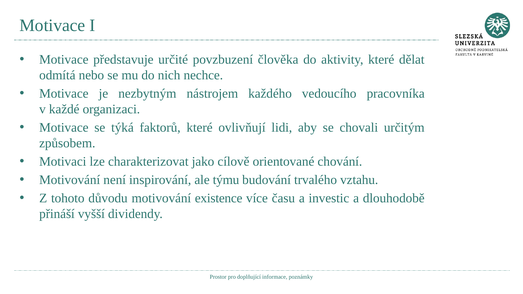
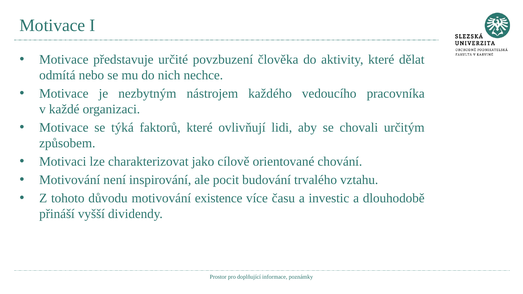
týmu: týmu -> pocit (226, 180)
